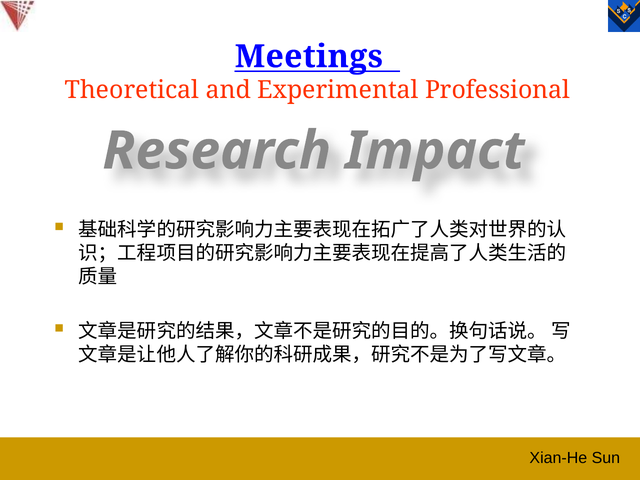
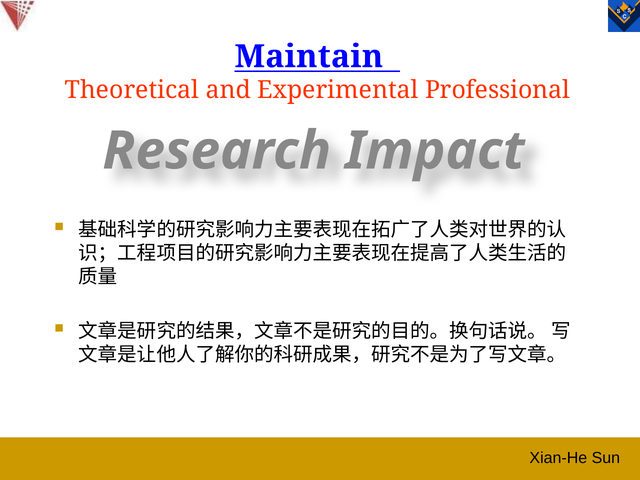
Meetings: Meetings -> Maintain (309, 57)
